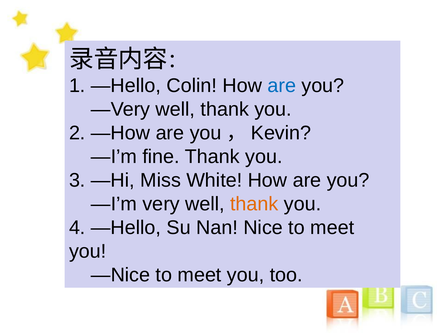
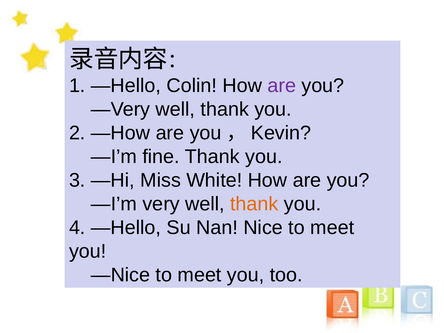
are colour: blue -> purple (282, 86)
